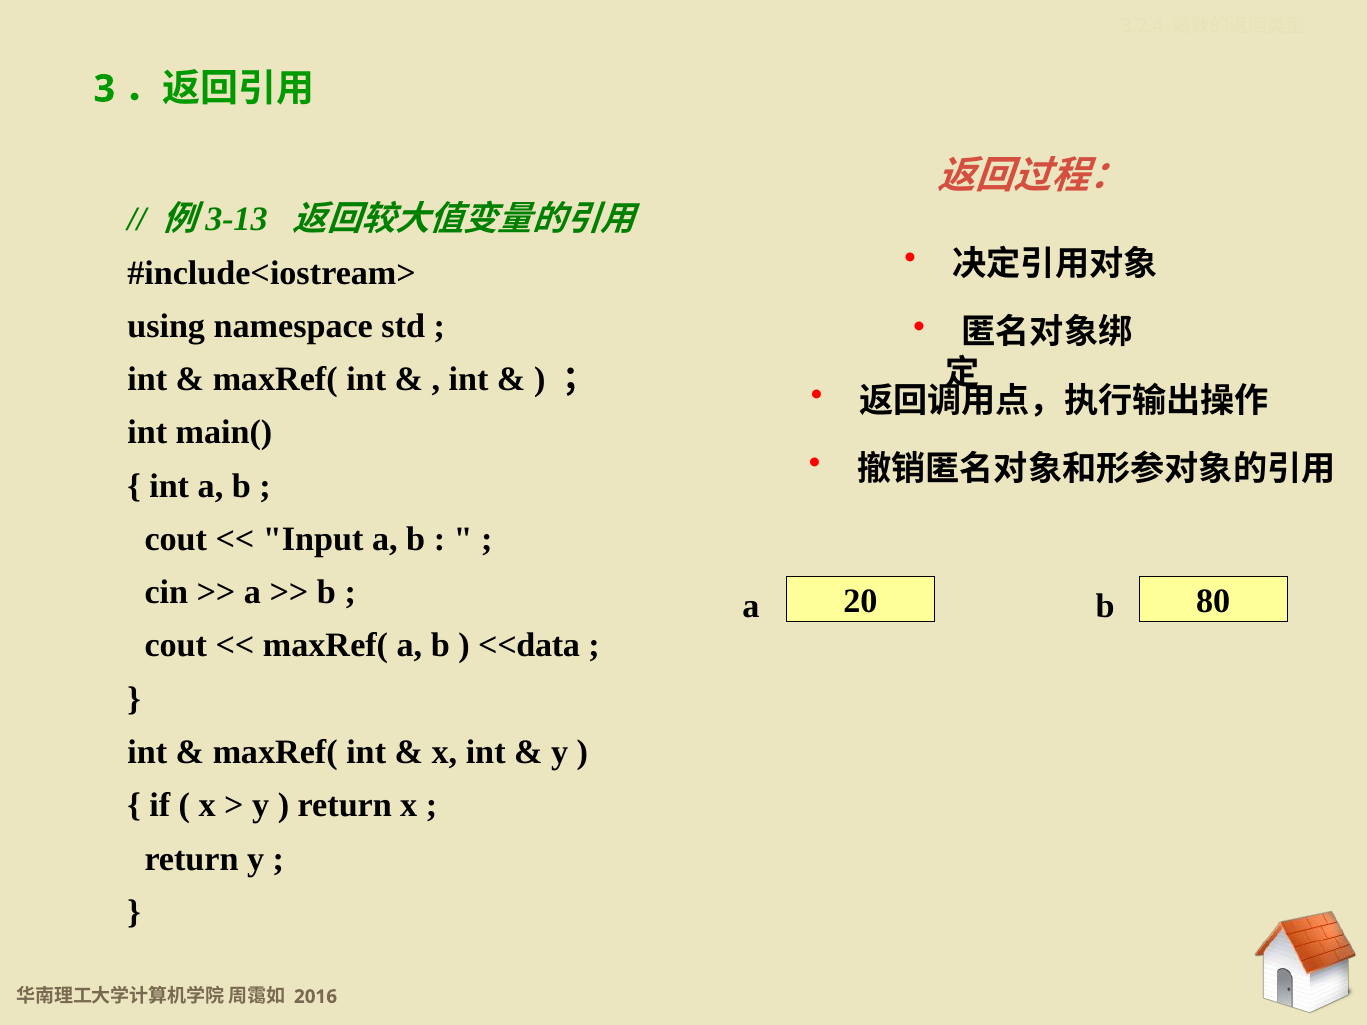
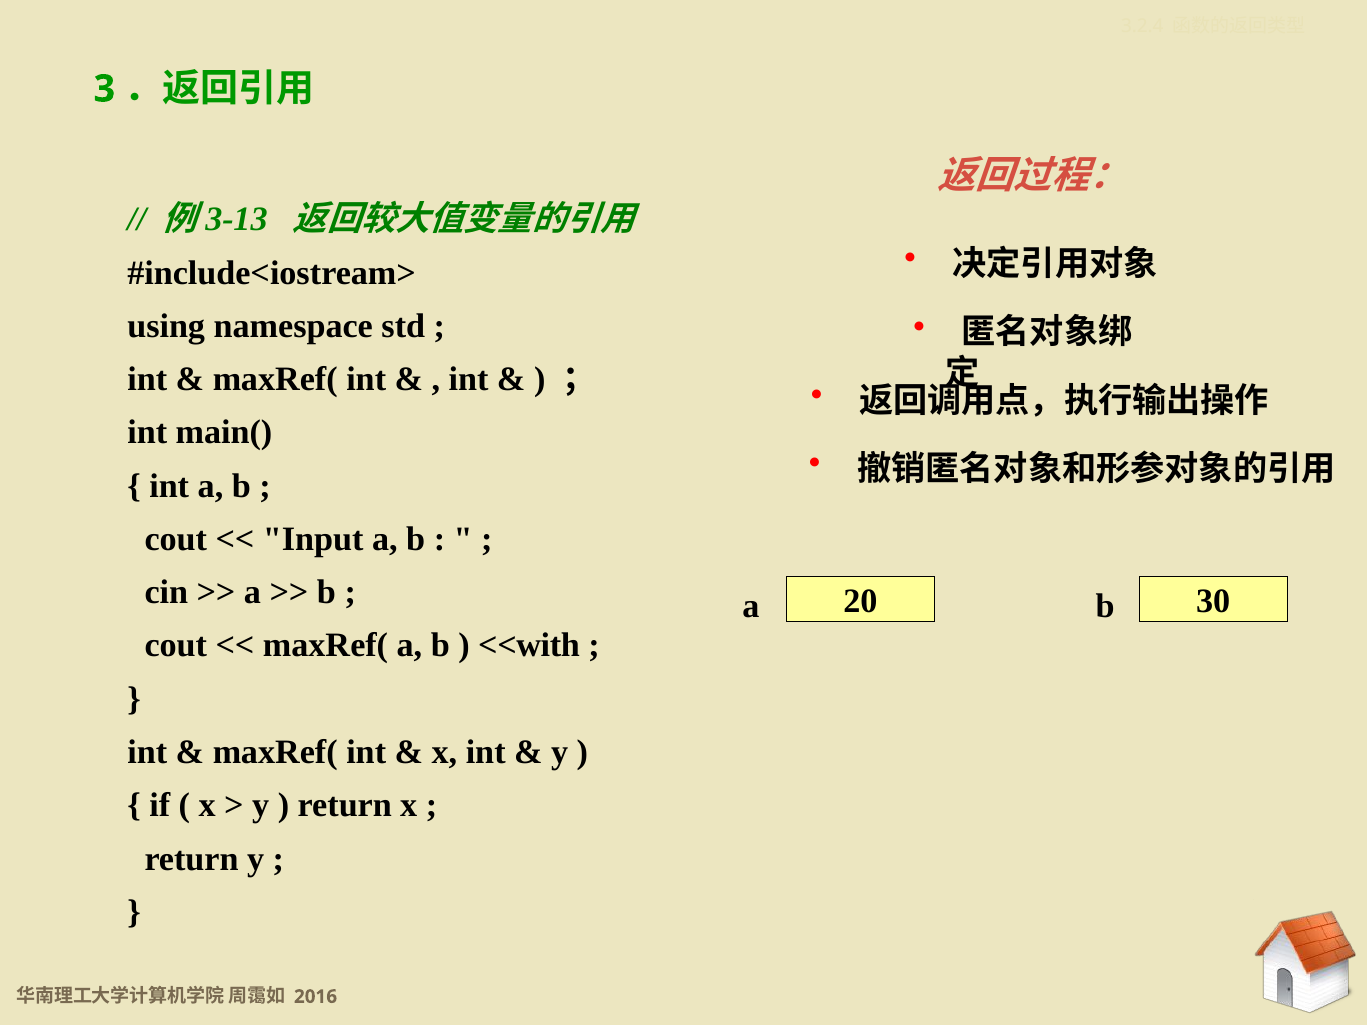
80: 80 -> 30 (1213, 601)
<<data: <<data -> <<with (529, 646)
